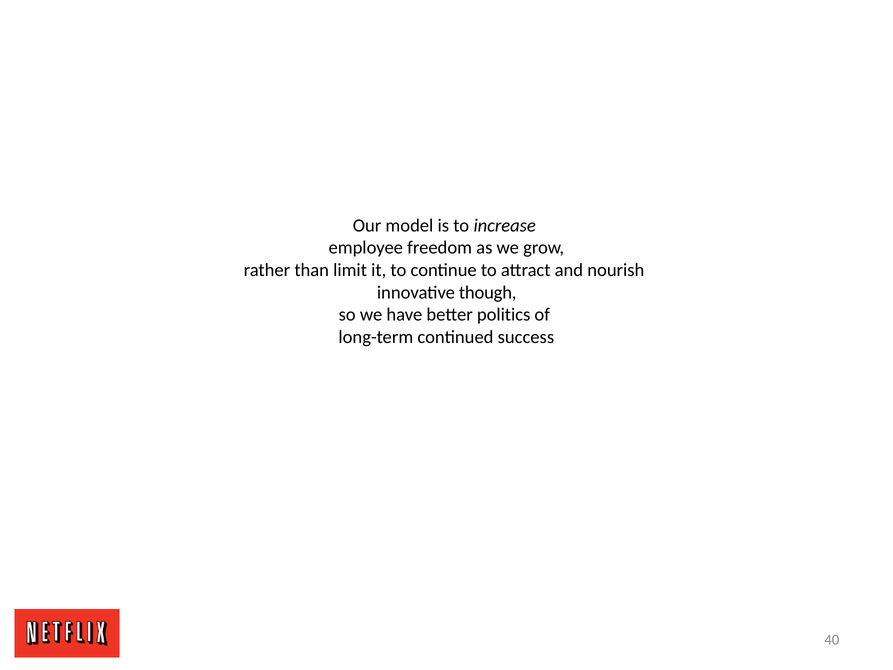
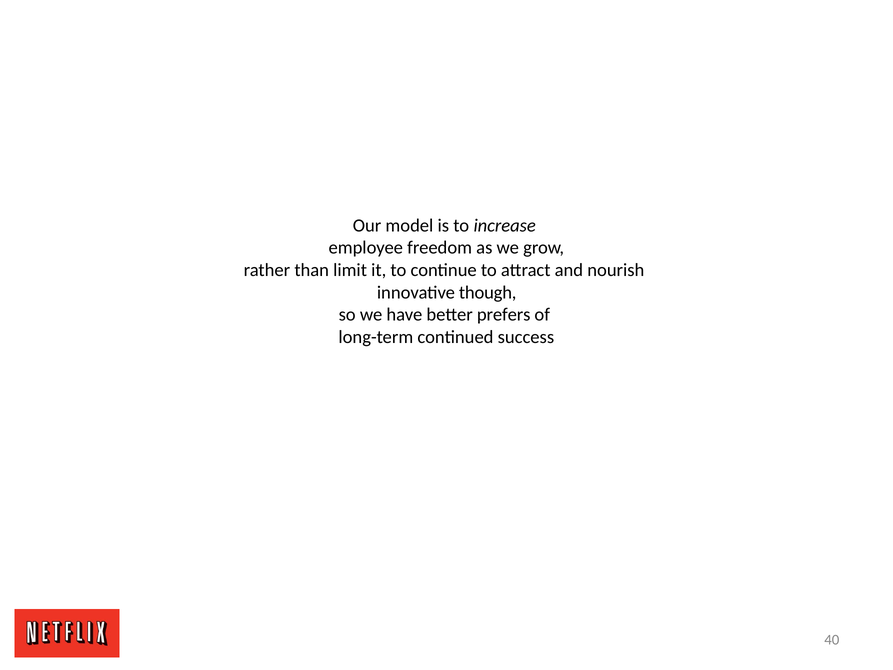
politics: politics -> prefers (504, 315)
